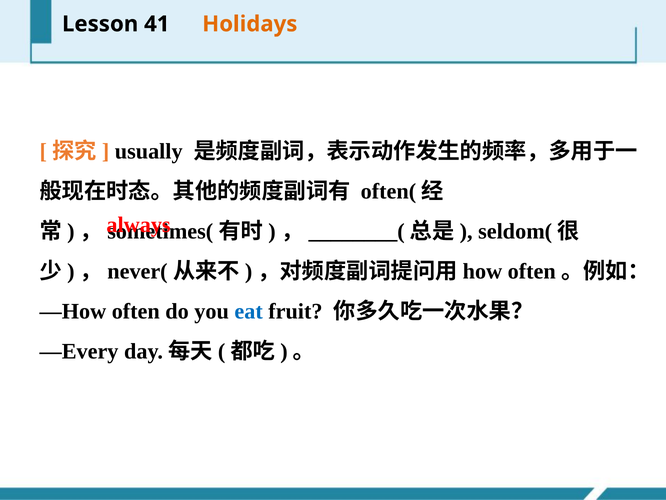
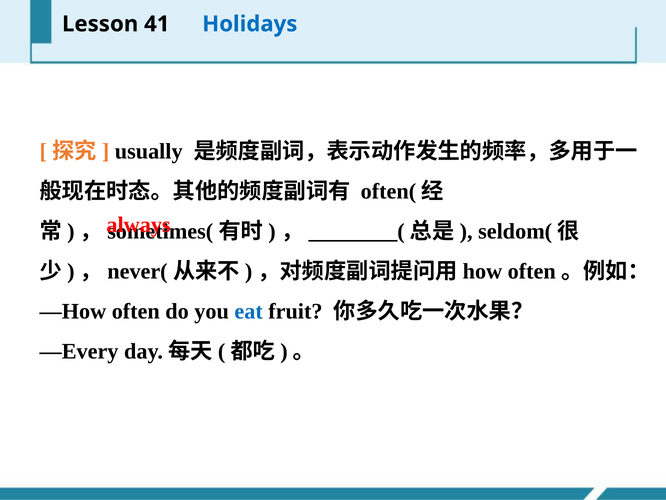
Holidays colour: orange -> blue (250, 24)
